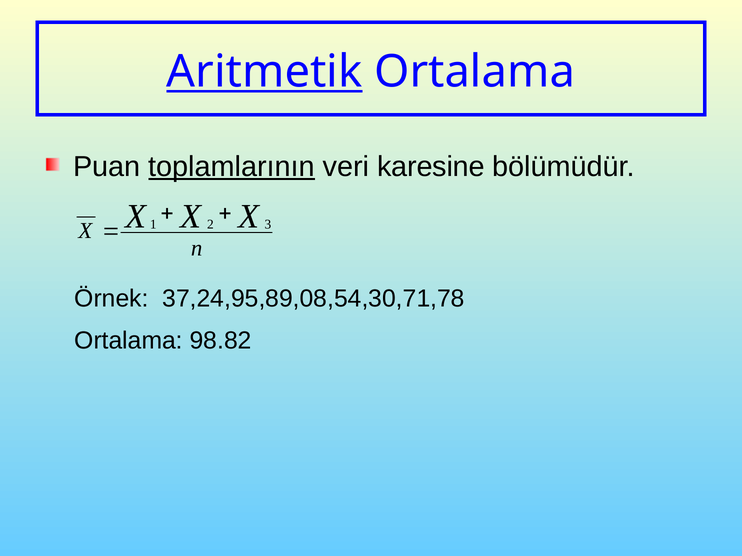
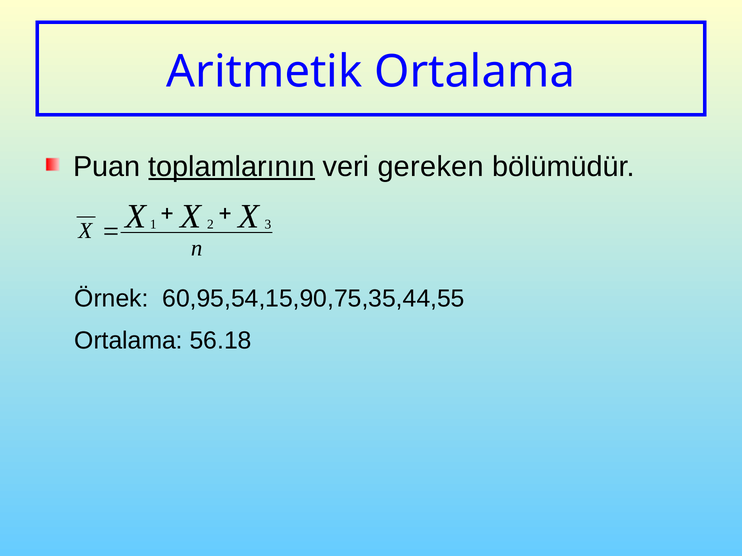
Aritmetik underline: present -> none (264, 72)
karesine: karesine -> gereken (431, 167)
37,24,95,89,08,54,30,71,78: 37,24,95,89,08,54,30,71,78 -> 60,95,54,15,90,75,35,44,55 (313, 299)
98.82: 98.82 -> 56.18 (221, 341)
